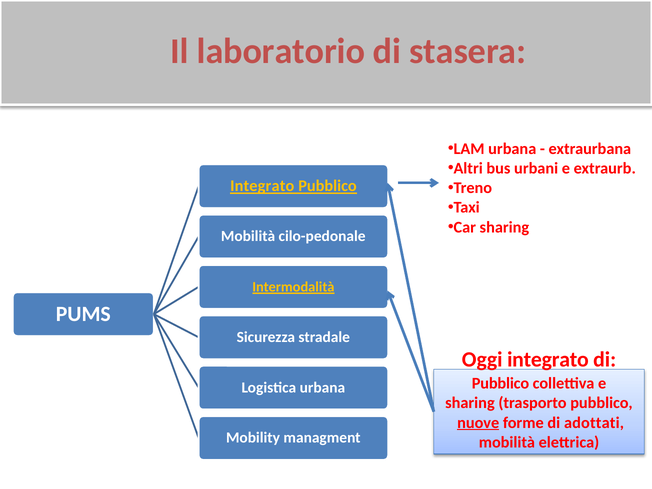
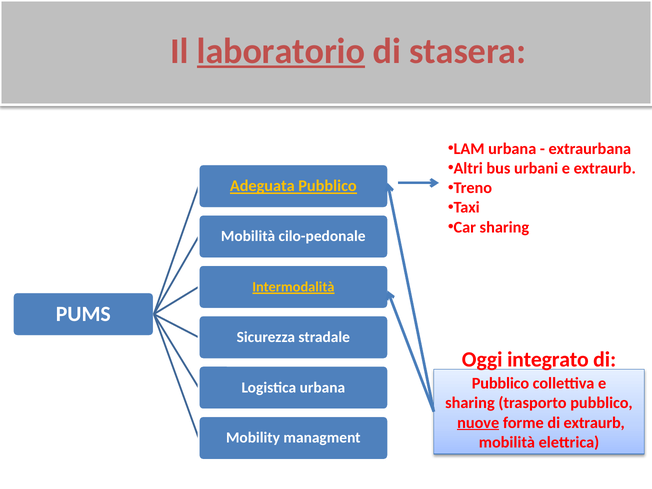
laboratorio underline: none -> present (281, 51)
Integrato: Integrato -> Adeguata (262, 186)
di adottati: adottati -> extraurb (594, 423)
